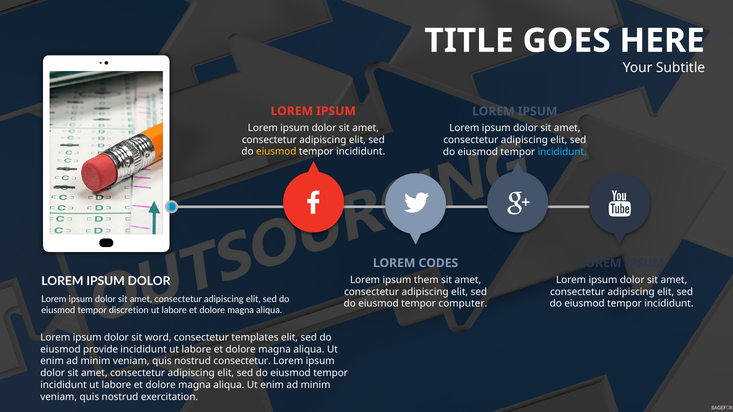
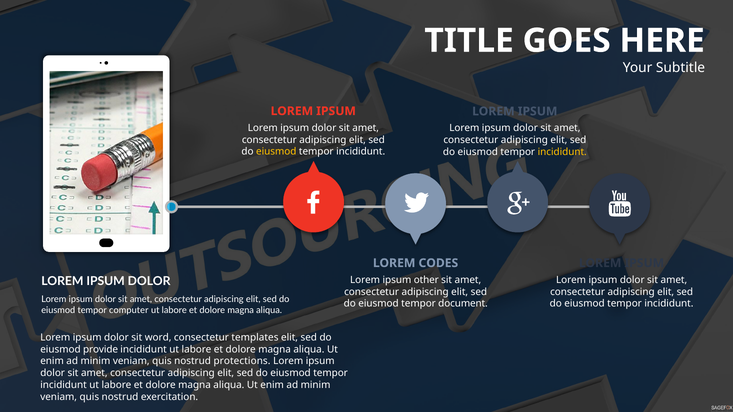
incididunt colour: light blue -> yellow (562, 152)
them: them -> other (426, 280)
computer: computer -> document (463, 304)
discretion: discretion -> computer (129, 310)
nostrud consectetur: consectetur -> protections (242, 361)
